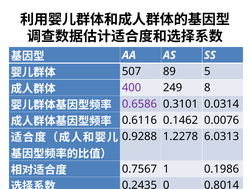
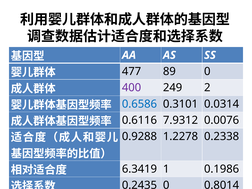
507: 507 -> 477 (132, 71)
89 5: 5 -> 0 (207, 71)
8: 8 -> 2 (207, 88)
0.6586 colour: purple -> blue (139, 104)
0.1462: 0.1462 -> 7.9312 (181, 120)
6.0313: 6.0313 -> 0.2338 (222, 136)
0.7567: 0.7567 -> 6.3419 (139, 169)
